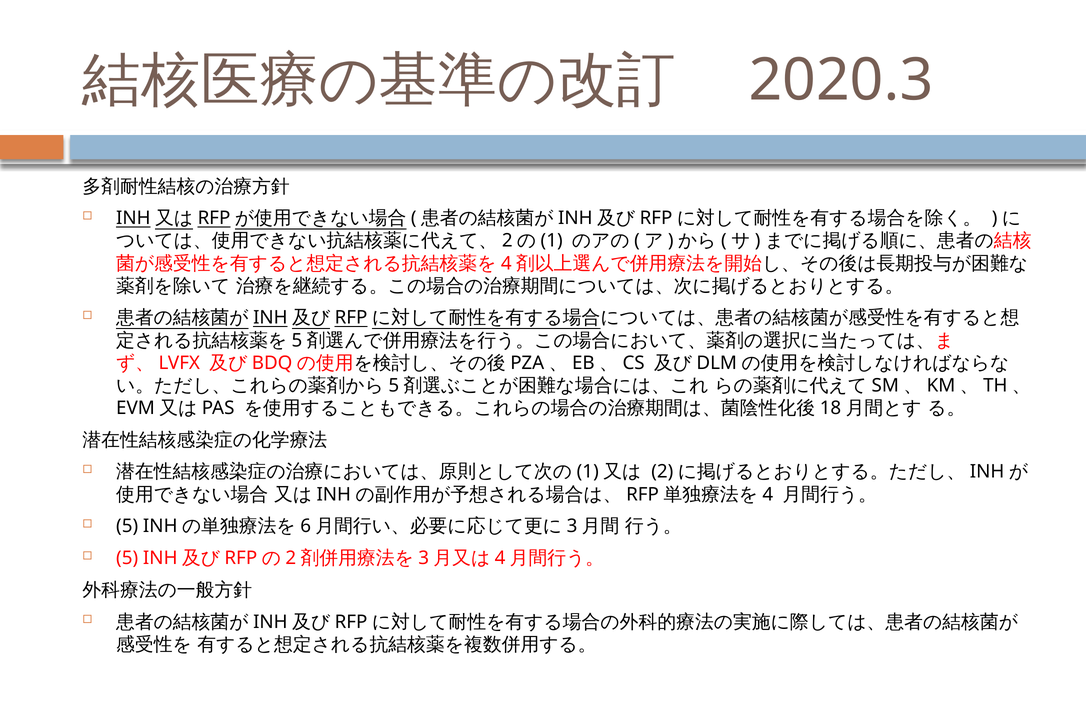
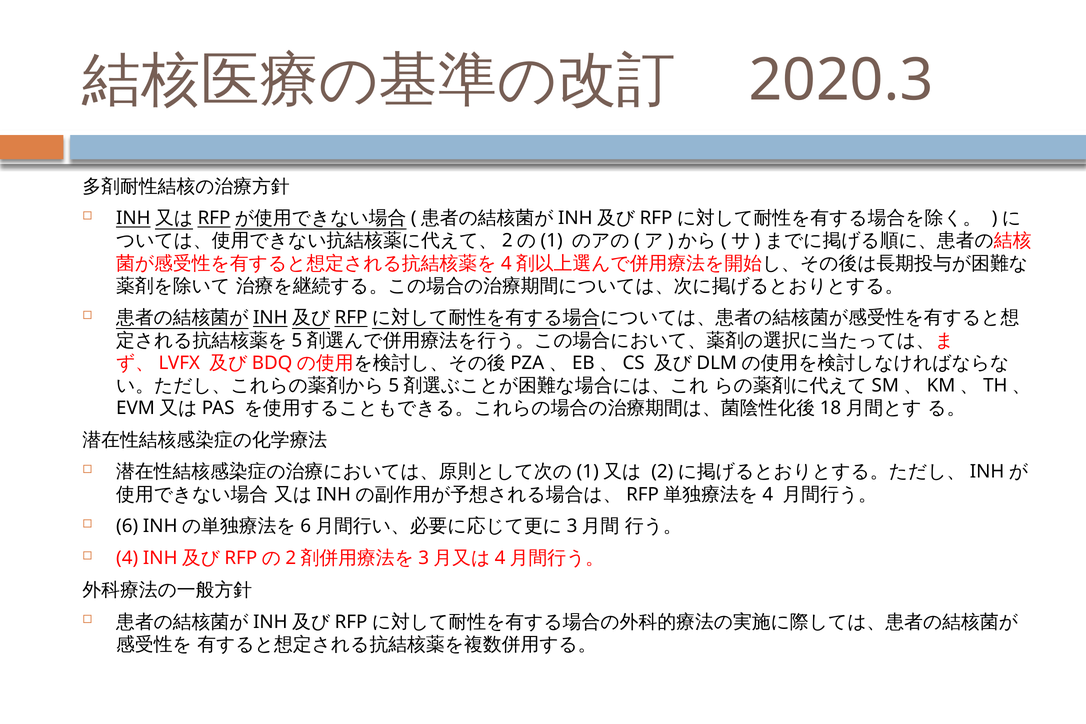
5: 5 -> 6 (127, 526)
5: 5 -> 4 (127, 558)
